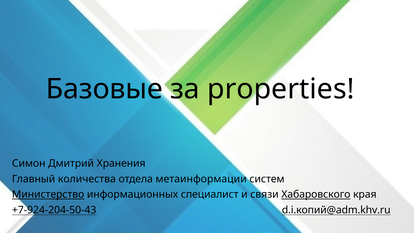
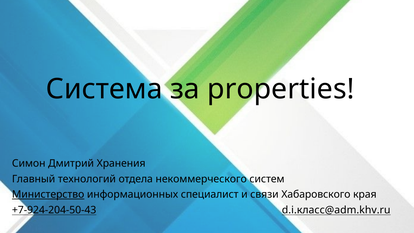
Базовые: Базовые -> Система (104, 89)
количества: количества -> технологий (87, 179)
метаинформации: метаинформации -> некоммерческого (201, 179)
Хабаровского underline: present -> none (316, 194)
d.i.копий@adm.khv.ru: d.i.копий@adm.khv.ru -> d.i.класс@adm.khv.ru (336, 210)
